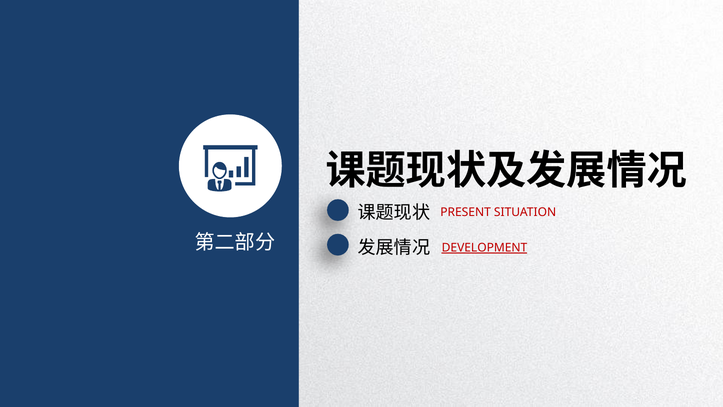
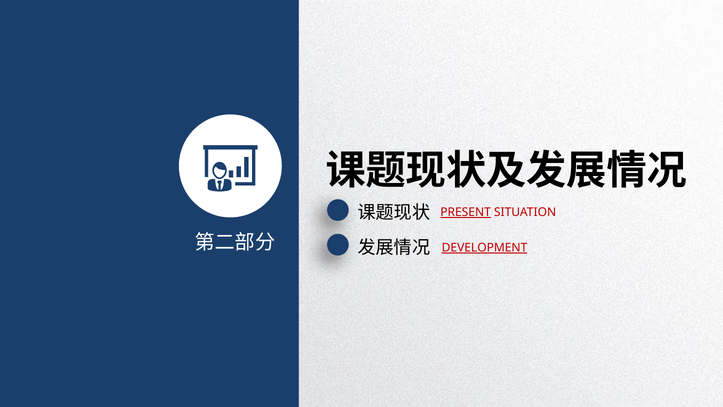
PRESENT underline: none -> present (466, 212)
